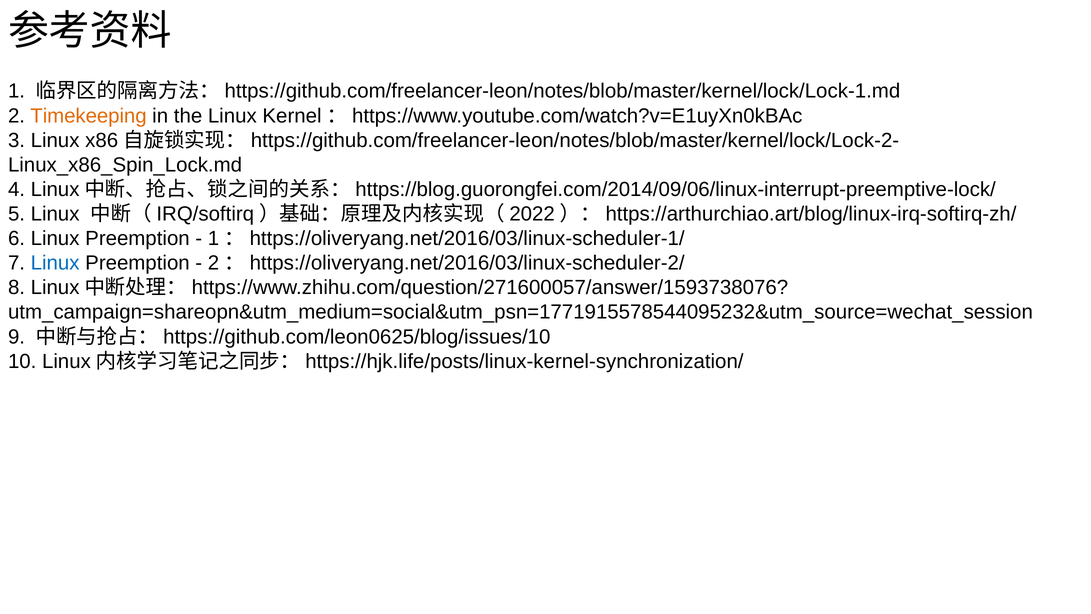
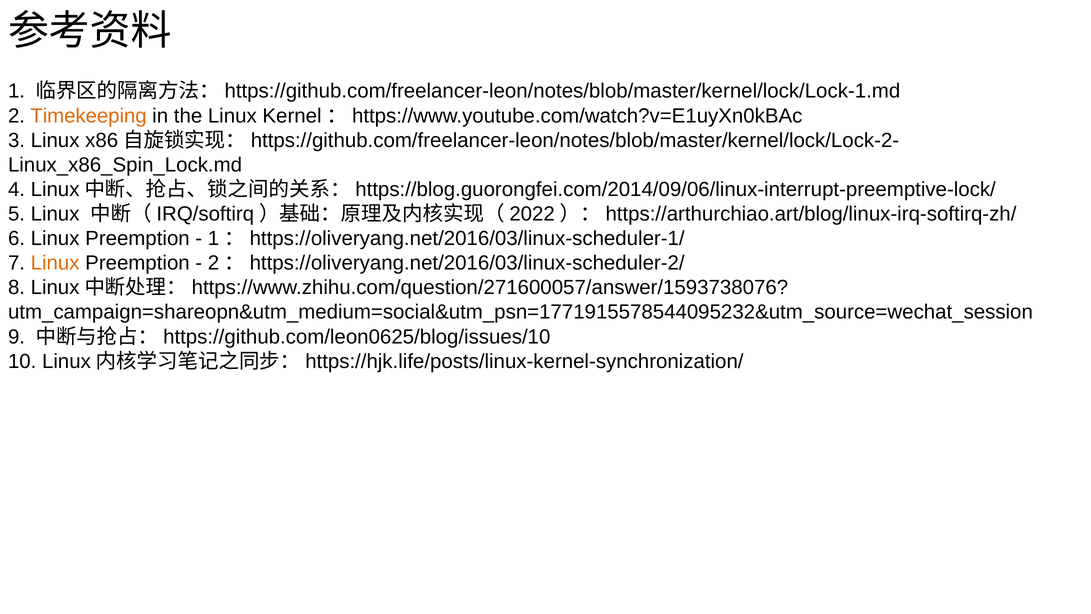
Linux colour: blue -> orange (55, 263)
